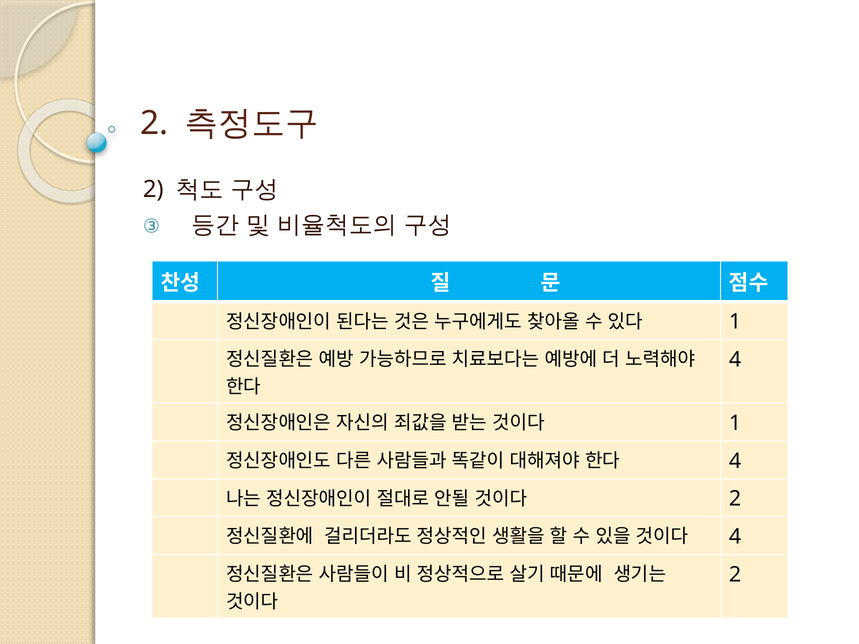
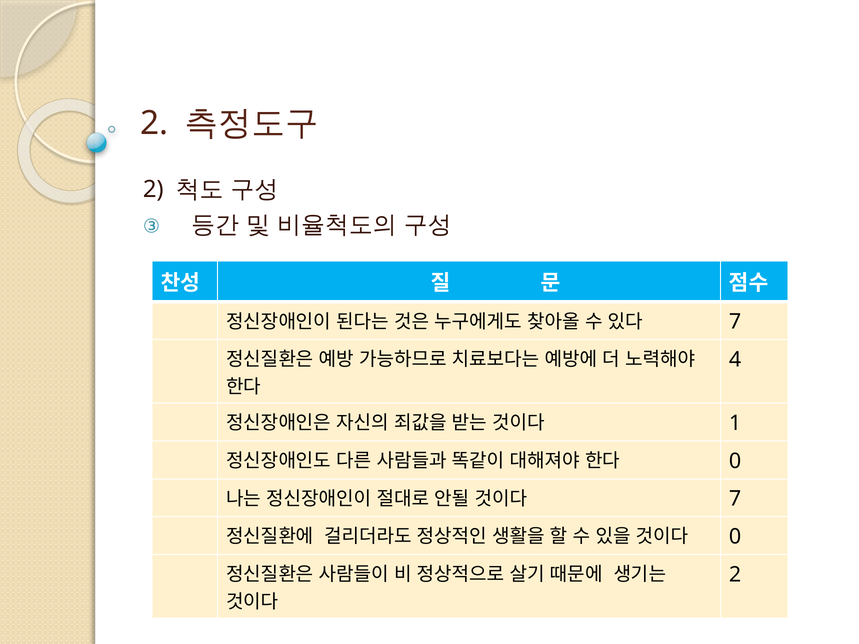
1: 1 -> 7 (735, 322)
4: 4 -> 0 (735, 461)
2: 2 -> 7 (735, 499)
4: 4 -> 0 (735, 537)
